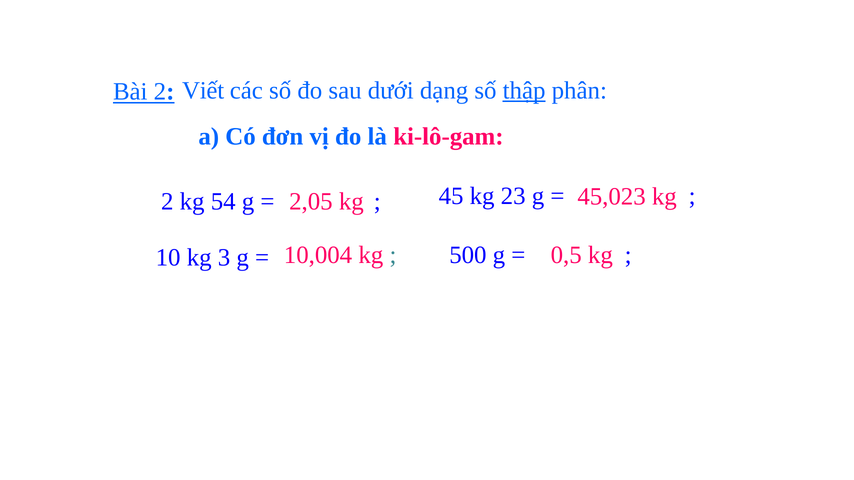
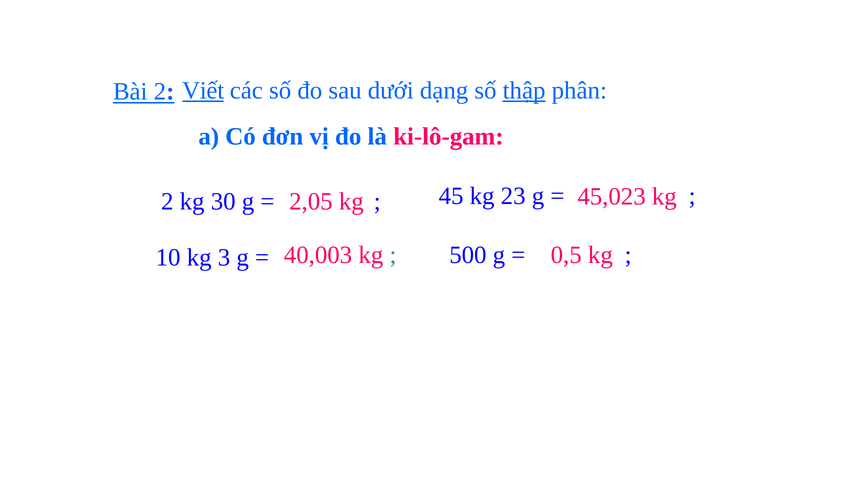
Viết underline: none -> present (203, 90)
54: 54 -> 30 (223, 202)
10,004: 10,004 -> 40,003 (318, 255)
